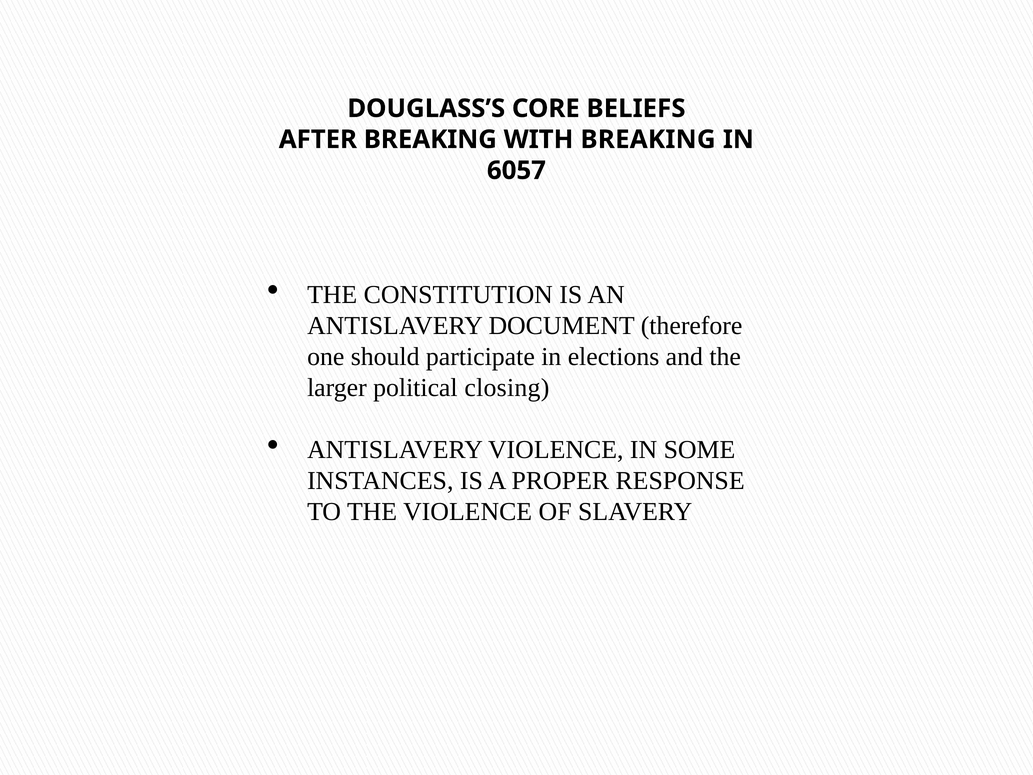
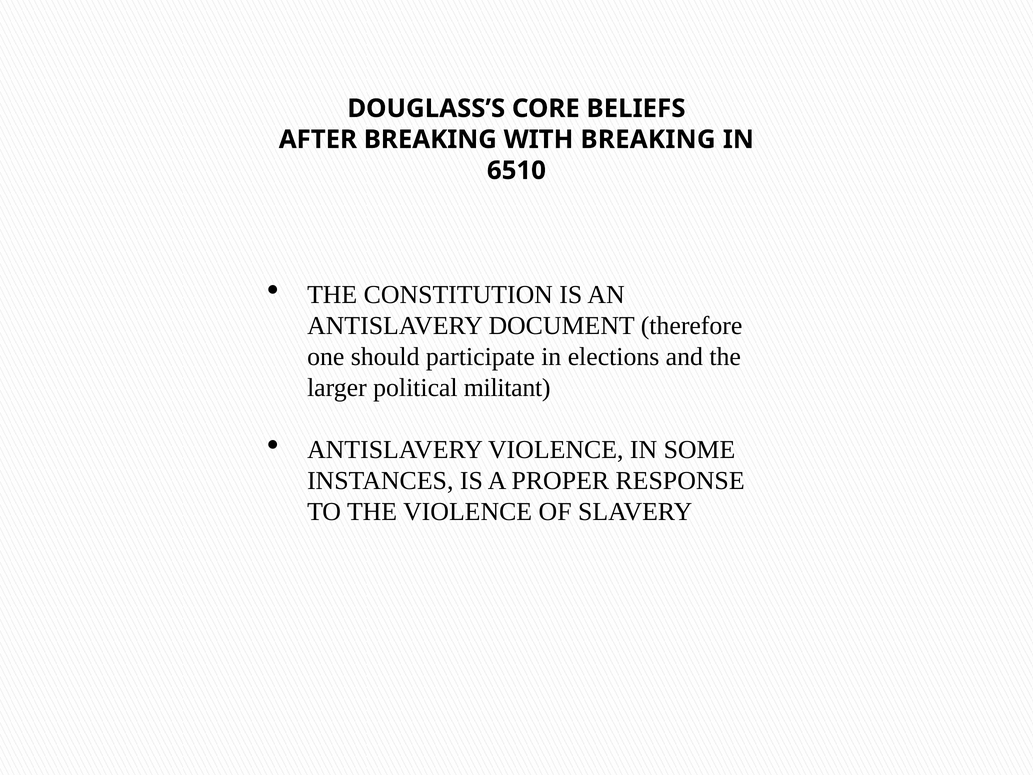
6057: 6057 -> 6510 (516, 170)
closing: closing -> militant (507, 387)
